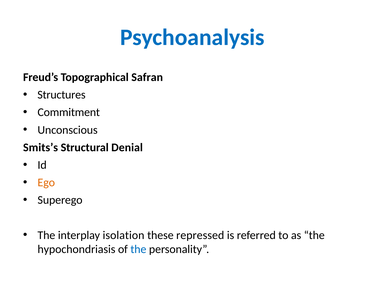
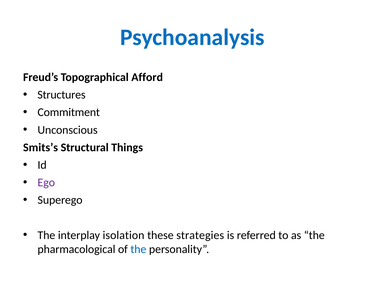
Safran: Safran -> Afford (147, 77)
Denial: Denial -> Things (127, 147)
Ego colour: orange -> purple (46, 182)
repressed: repressed -> strategies (200, 235)
hypochondriasis: hypochondriasis -> pharmacological (76, 249)
